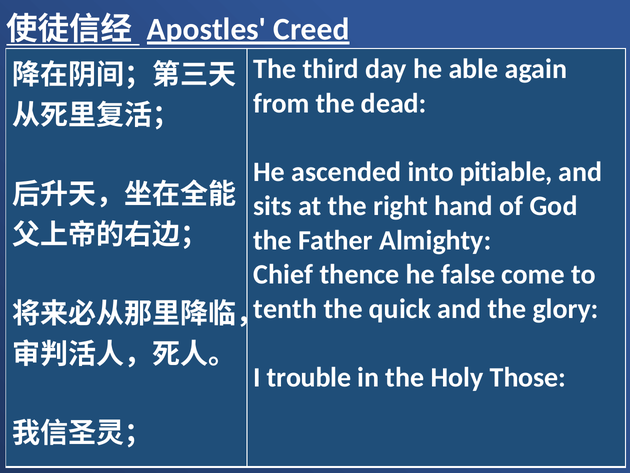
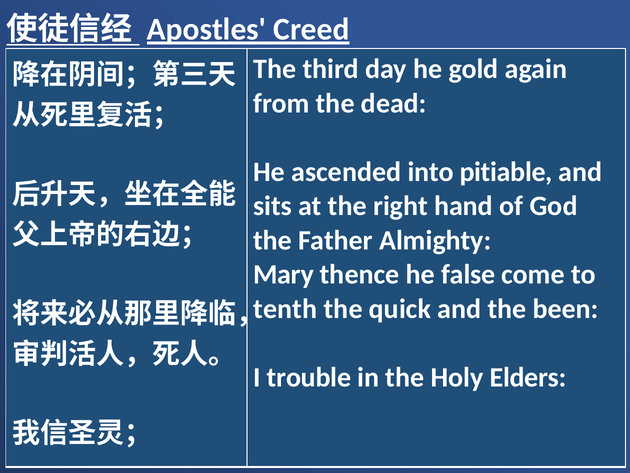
able: able -> gold (474, 69)
Chief: Chief -> Mary (283, 274)
glory: glory -> been (566, 309)
Those: Those -> Elders (528, 377)
